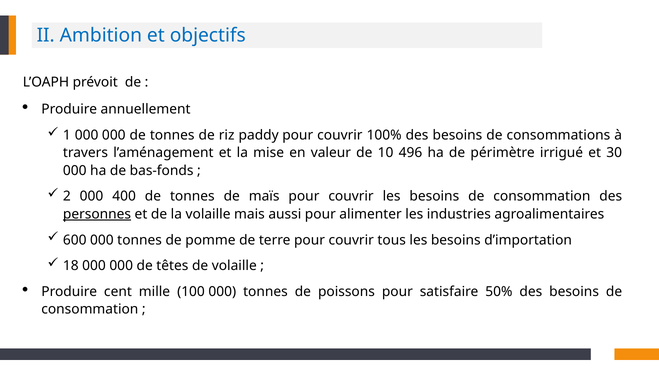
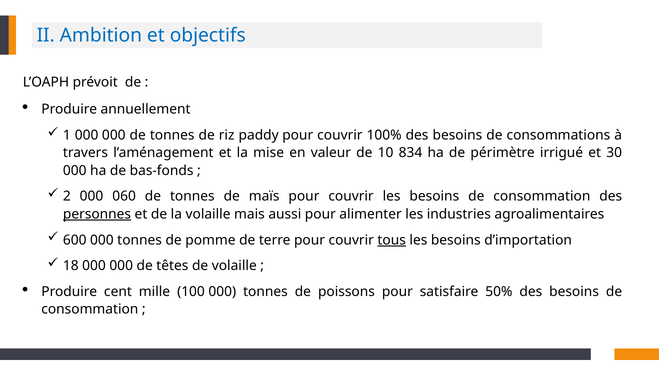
496: 496 -> 834 (410, 153)
400: 400 -> 060 (124, 196)
tous underline: none -> present (392, 240)
